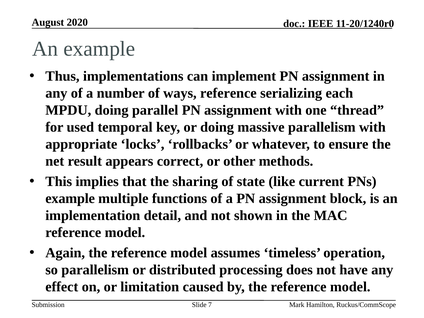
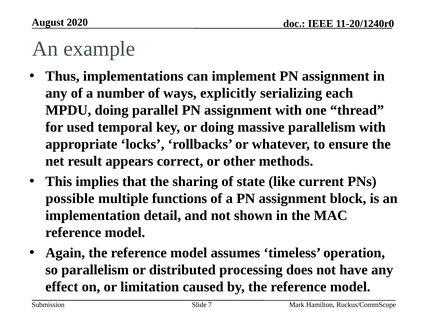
ways reference: reference -> explicitly (228, 93)
example: example -> possible (70, 198)
